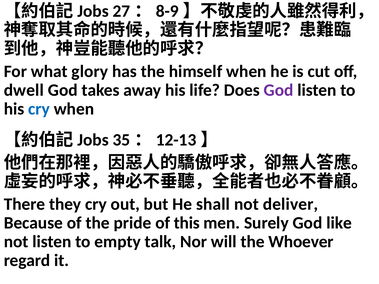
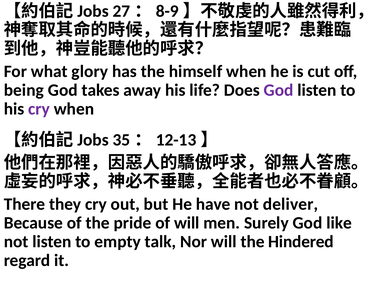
dwell: dwell -> being (24, 90)
cry colour: blue -> purple (39, 109)
shall: shall -> have (213, 204)
of this: this -> will (187, 223)
Whoever: Whoever -> Hindered (301, 242)
